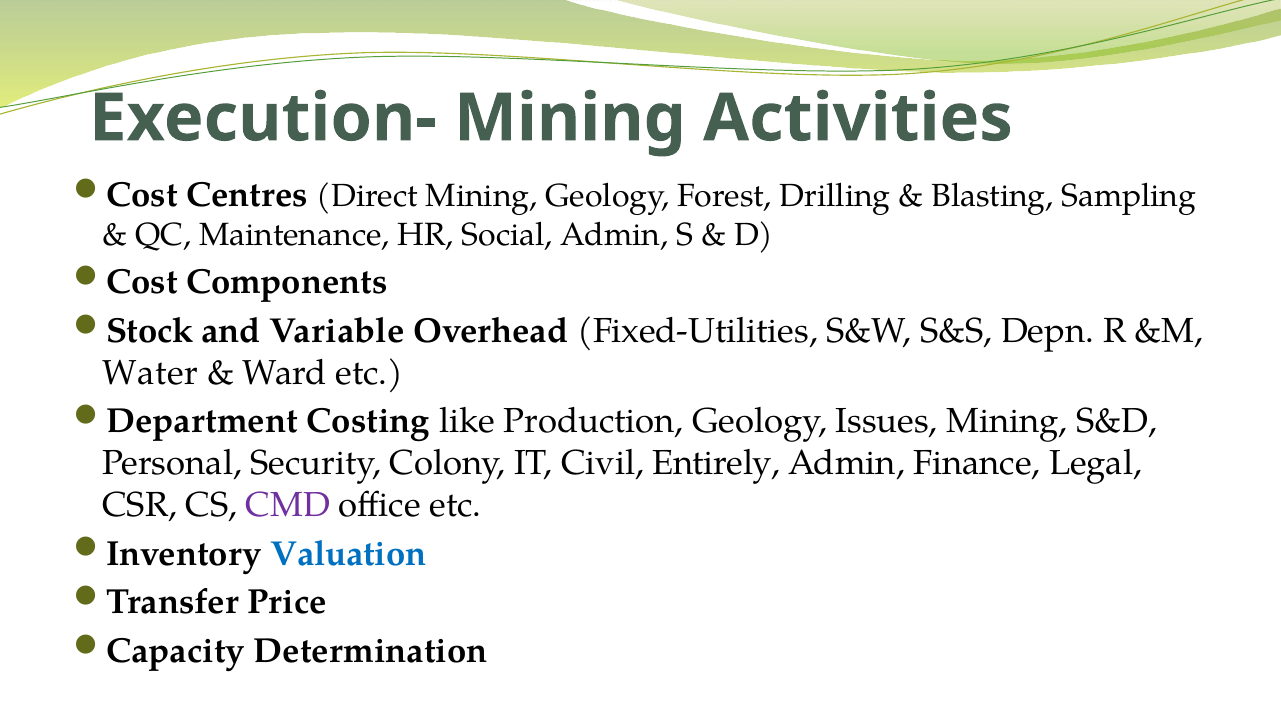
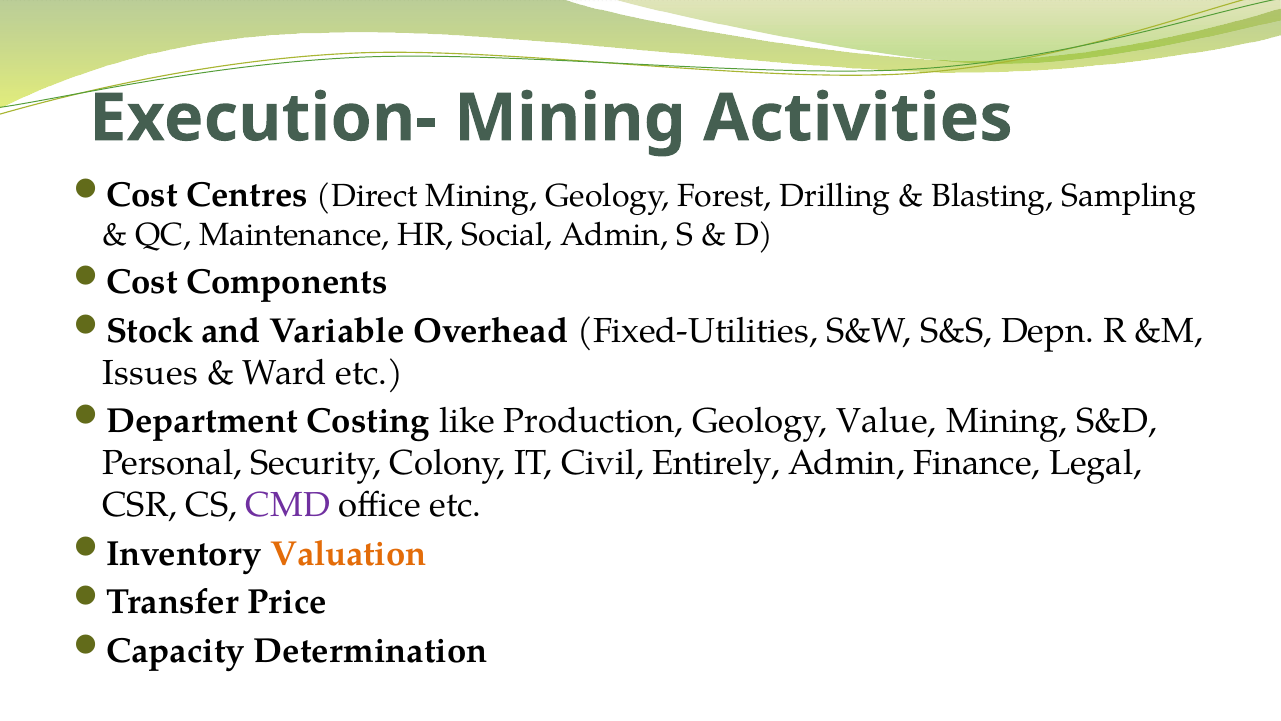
Water: Water -> Issues (150, 373)
Issues: Issues -> Value (886, 421)
Valuation colour: blue -> orange (348, 553)
